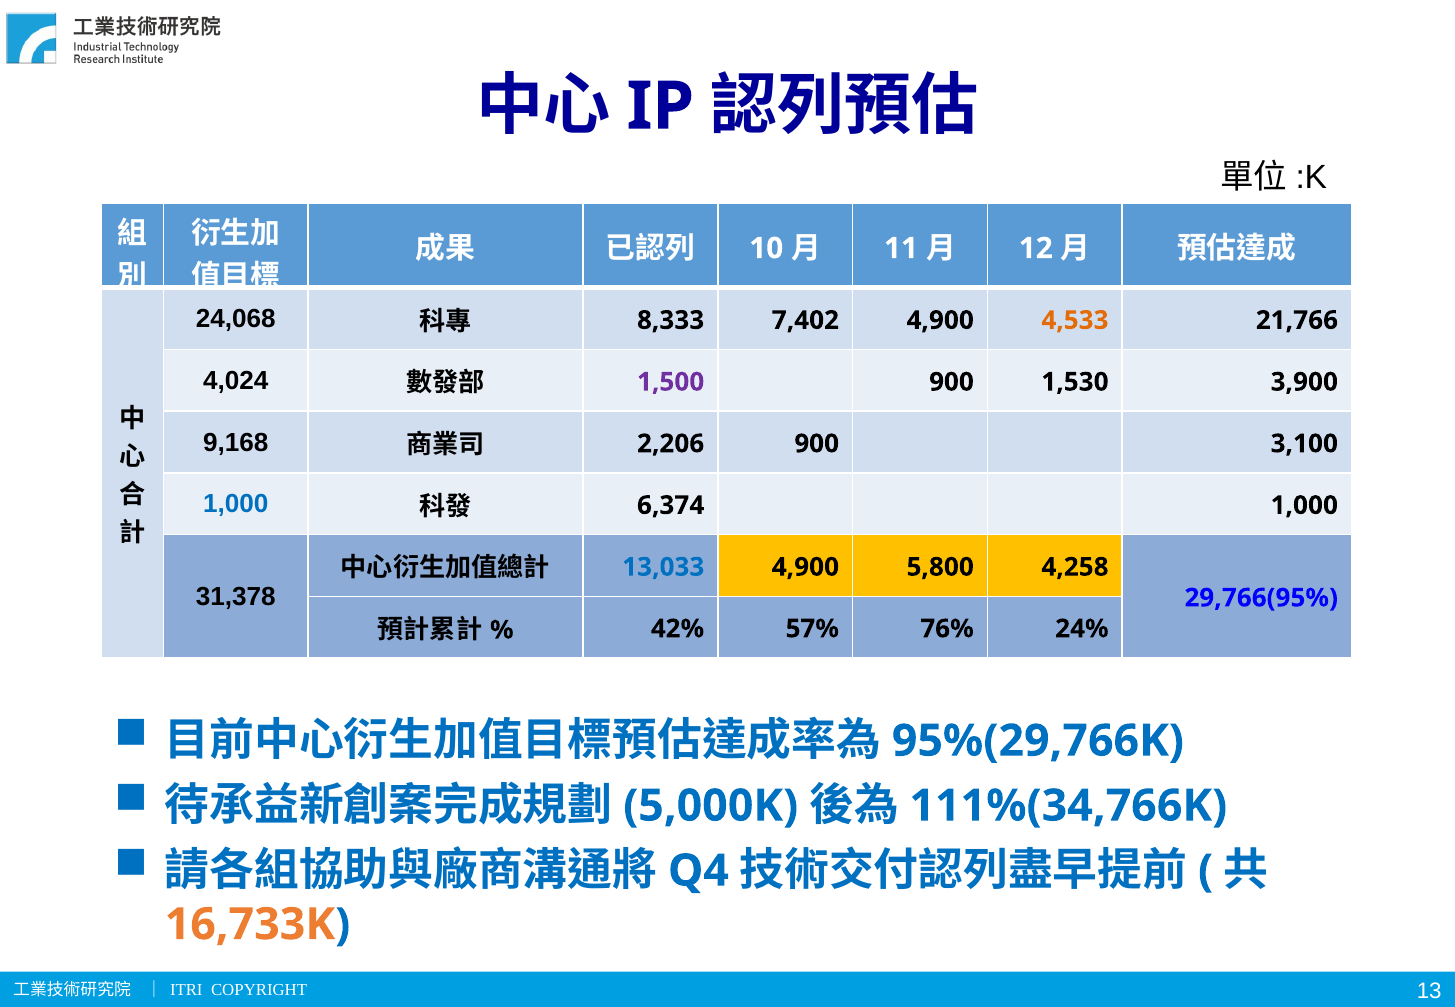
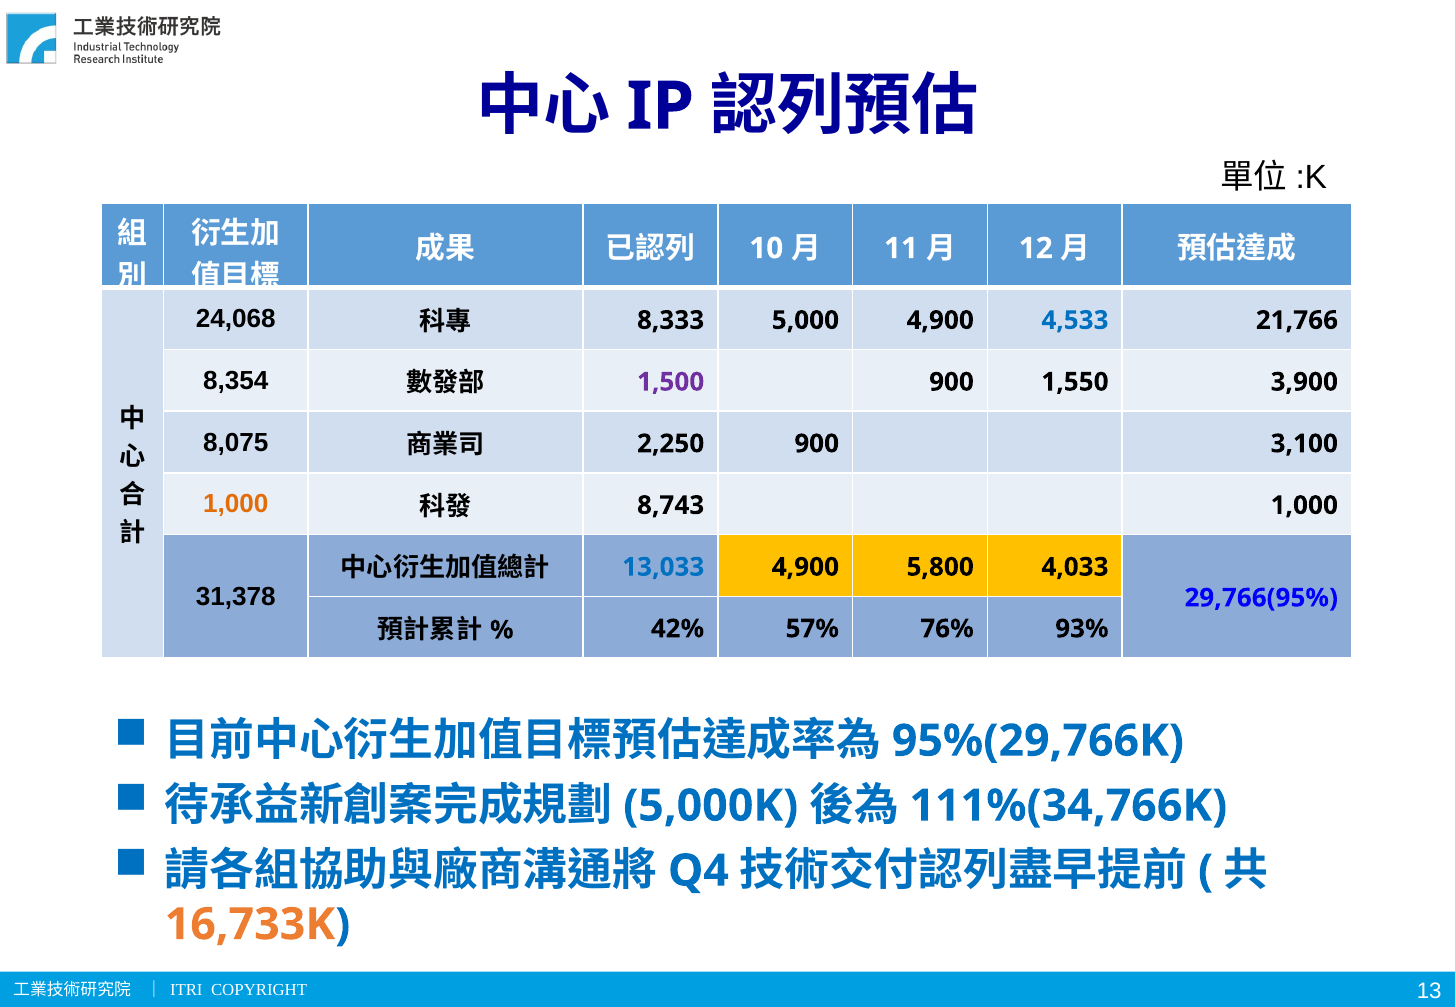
7,402: 7,402 -> 5,000 (805, 320)
4,533 colour: orange -> blue (1075, 320)
4,024: 4,024 -> 8,354 (236, 381)
1,530: 1,530 -> 1,550 (1075, 382)
9,168: 9,168 -> 8,075 (236, 443)
2,206: 2,206 -> 2,250 (671, 444)
1,000 colour: blue -> orange (236, 504)
6,374: 6,374 -> 8,743 (671, 505)
4,258: 4,258 -> 4,033 (1075, 567)
24%: 24% -> 93% (1082, 629)
